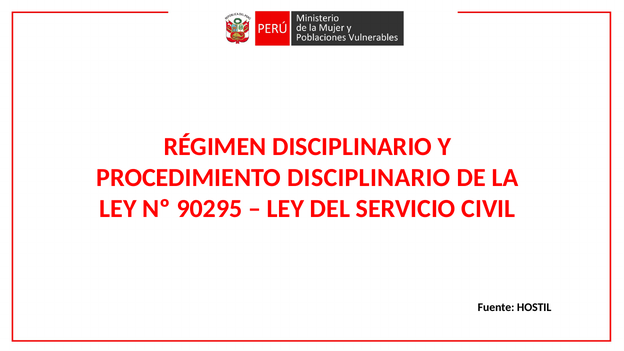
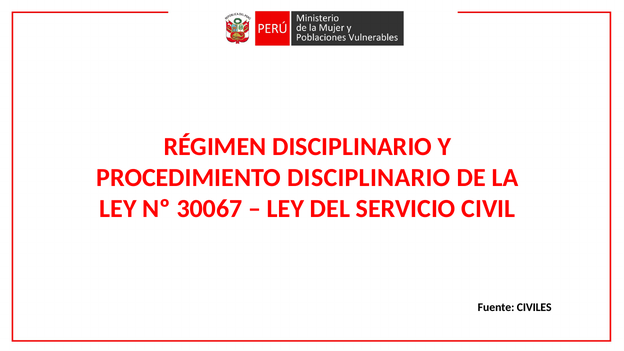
90295: 90295 -> 30067 (210, 209)
HOSTIL: HOSTIL -> CIVILES (534, 308)
